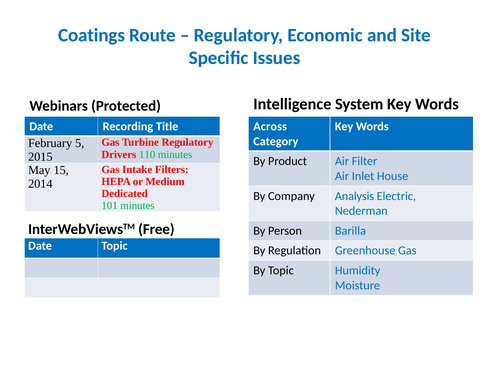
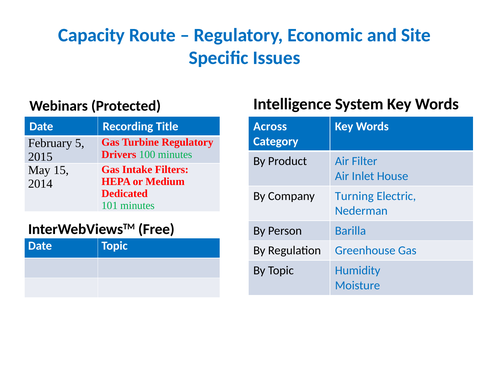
Coatings: Coatings -> Capacity (92, 35)
110: 110 -> 100 (147, 154)
Analysis: Analysis -> Turning (354, 196)
